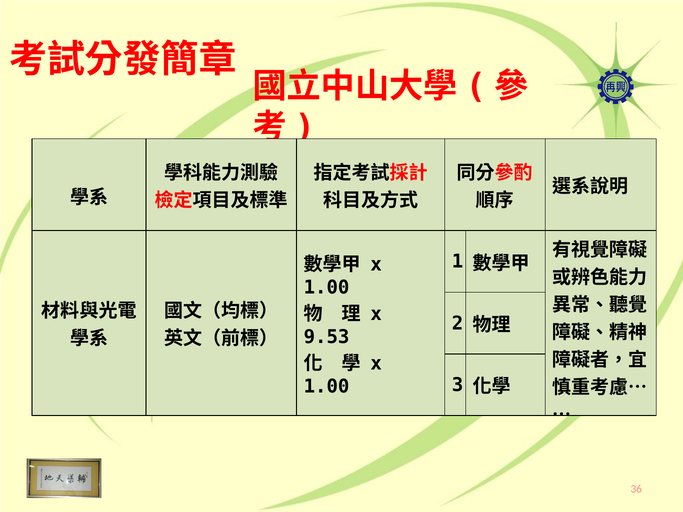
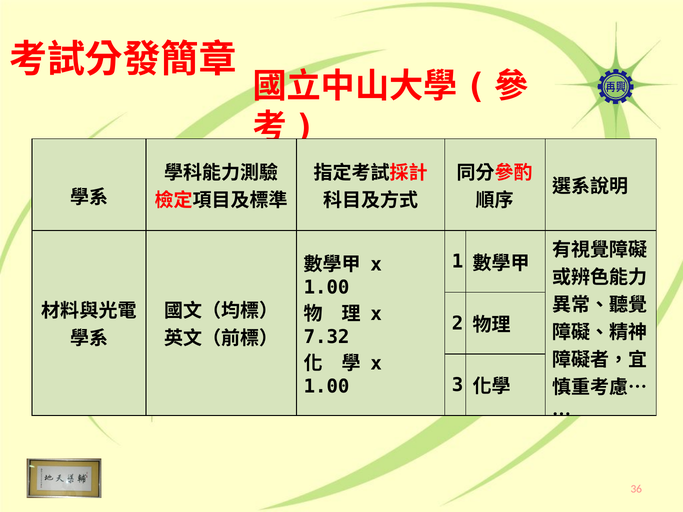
9.53: 9.53 -> 7.32 (327, 337)
